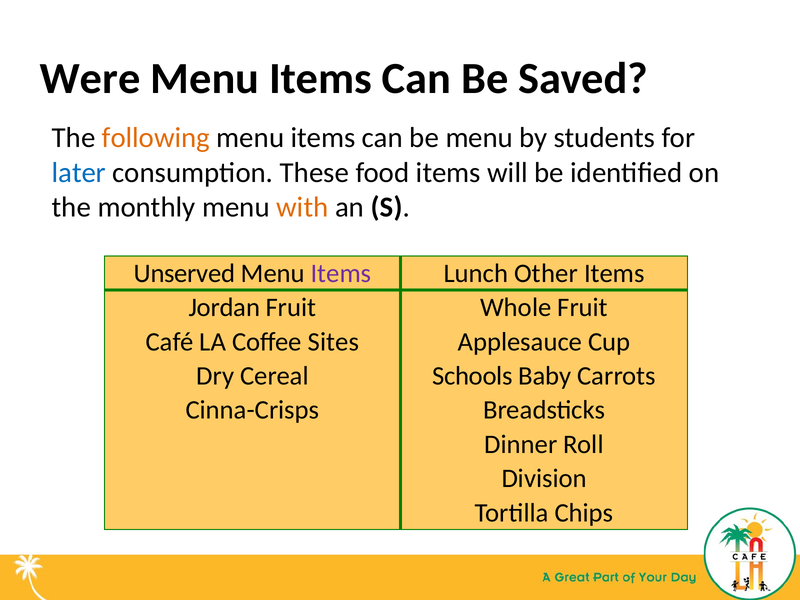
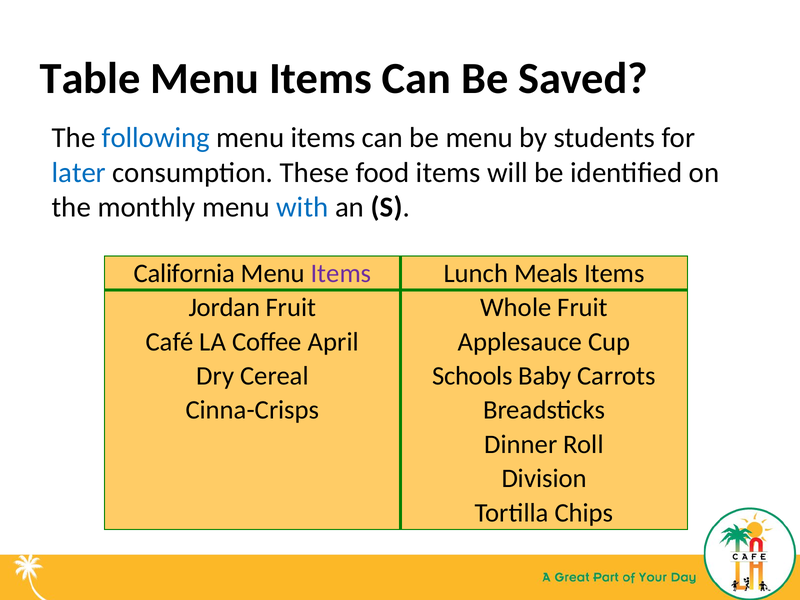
Were: Were -> Table (90, 78)
following colour: orange -> blue (156, 138)
with colour: orange -> blue (302, 207)
Unserved: Unserved -> California (184, 273)
Other: Other -> Meals (546, 273)
Sites: Sites -> April (333, 342)
